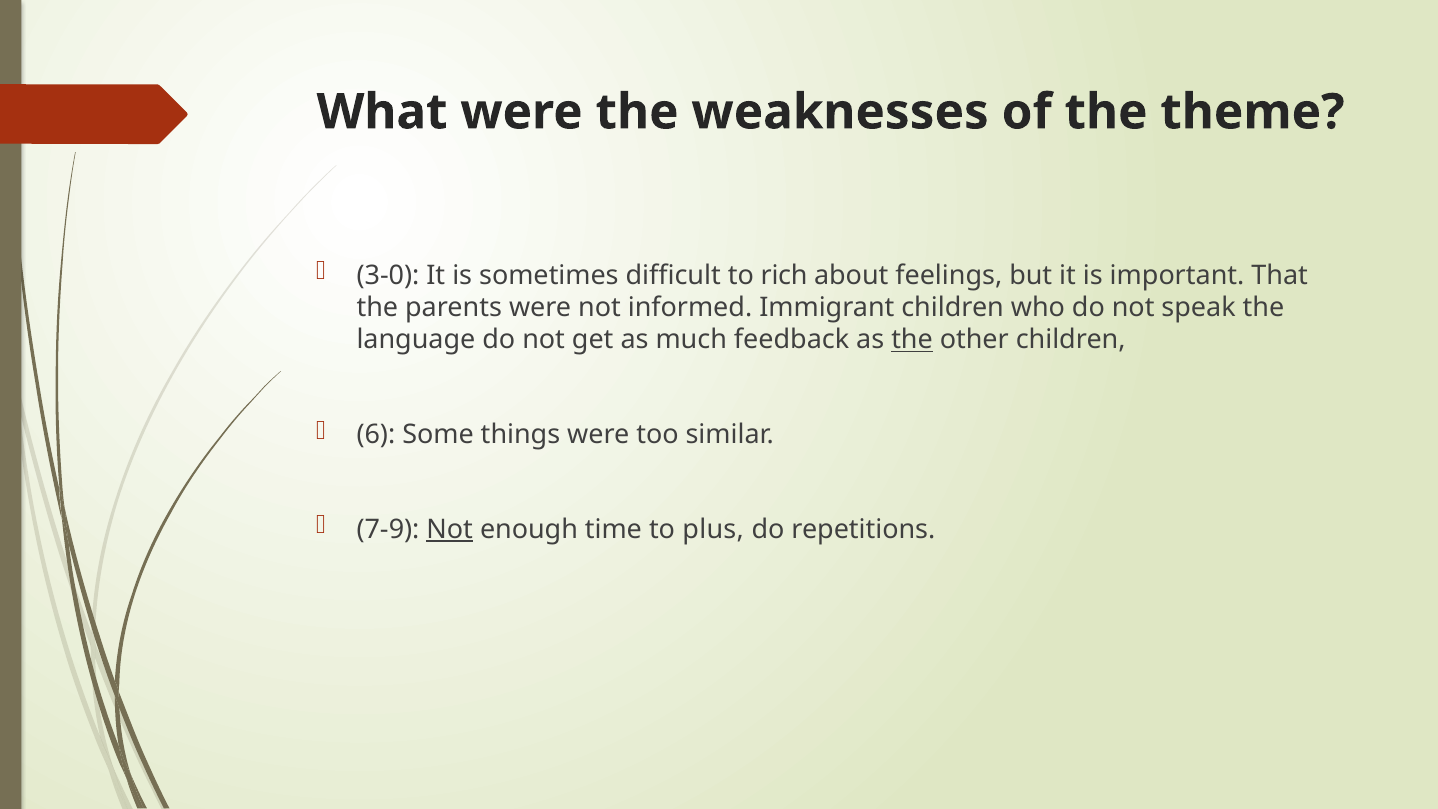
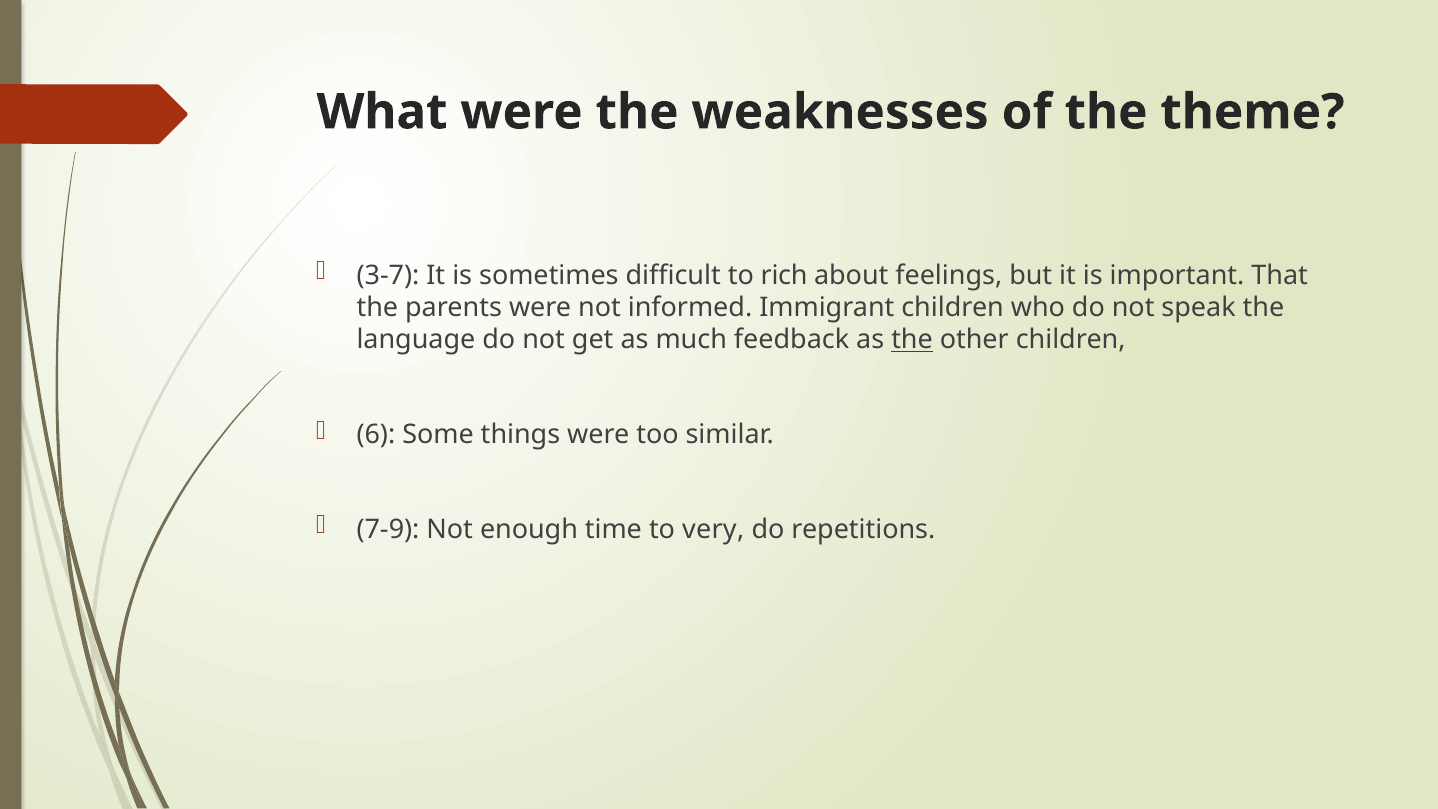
3-0: 3-0 -> 3-7 (388, 275)
Not underline: present -> none (450, 529)
plus: plus -> very (713, 529)
